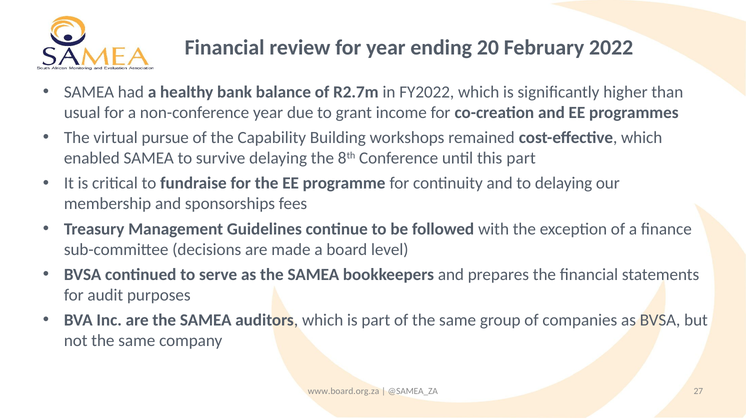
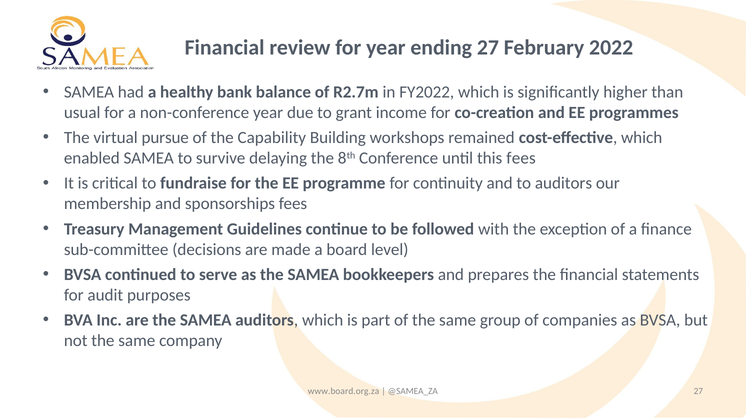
ending 20: 20 -> 27 (488, 48)
this part: part -> fees (521, 158)
to delaying: delaying -> auditors (564, 184)
